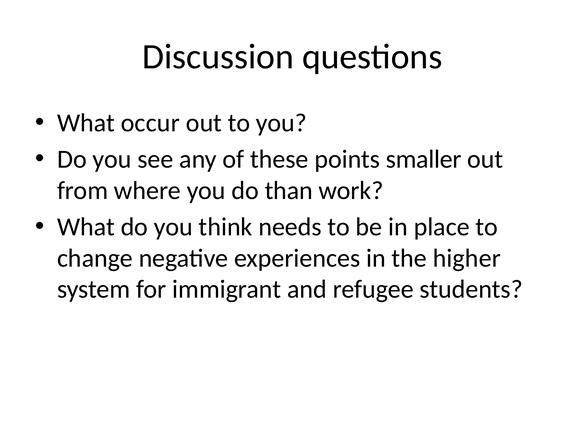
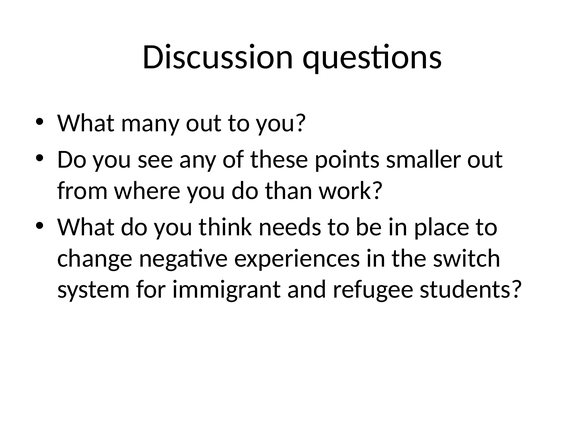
occur: occur -> many (150, 123)
higher: higher -> switch (467, 258)
